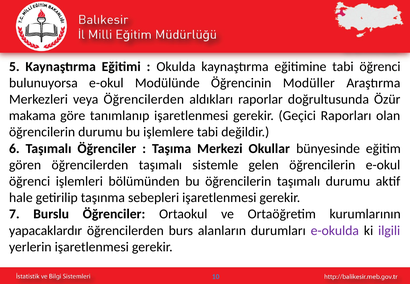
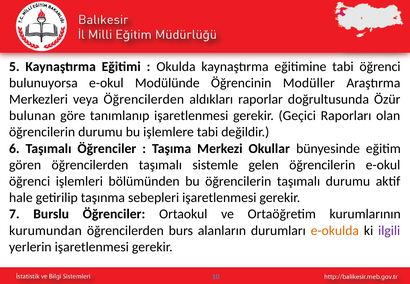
makama: makama -> bulunan (32, 116)
yapacaklardır: yapacaklardır -> kurumundan (45, 230)
e-okulda colour: purple -> orange (335, 230)
